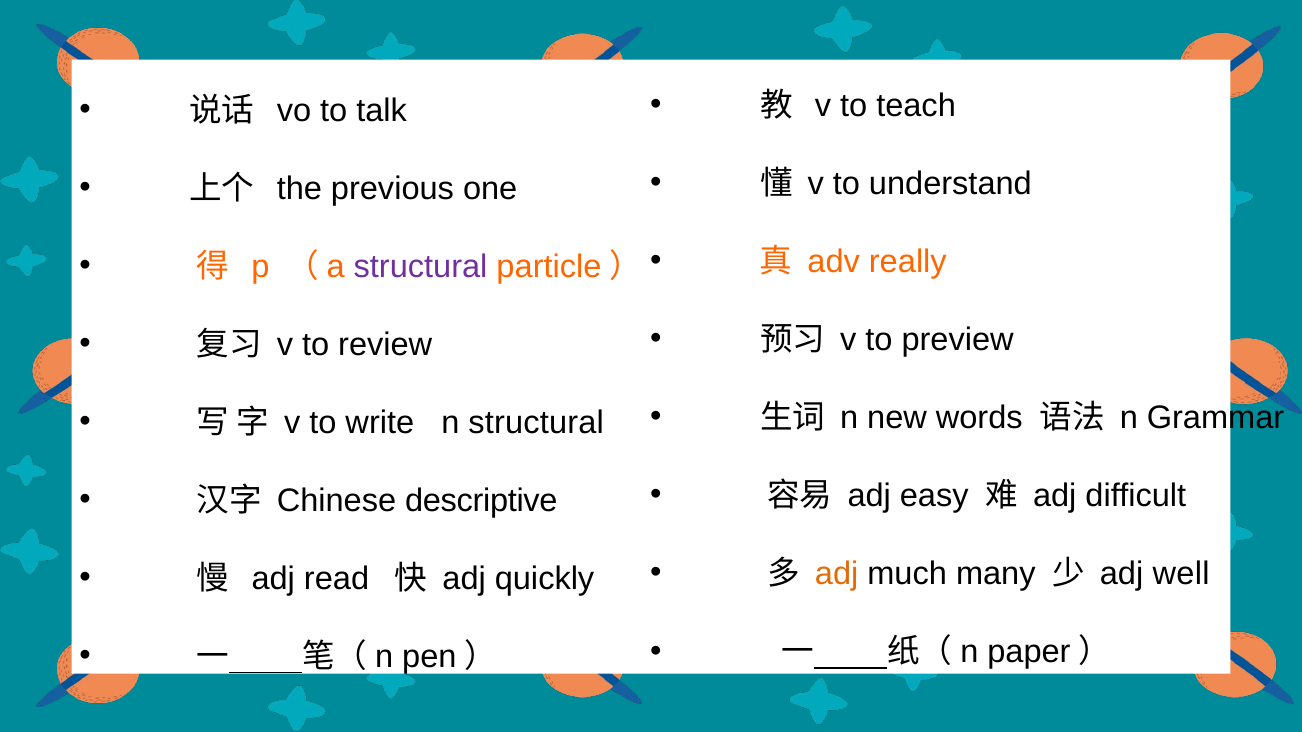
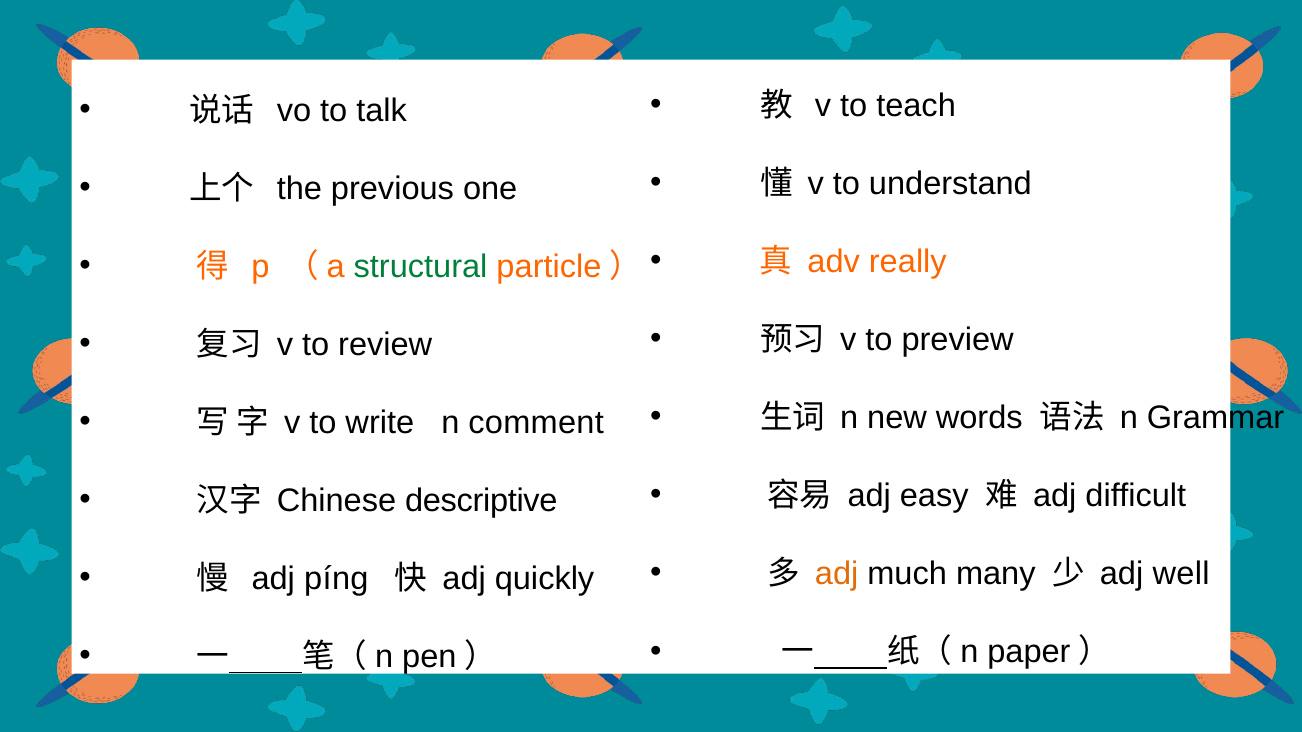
structural colour: purple -> green (421, 267)
n structural: structural -> comment (536, 423)
read: read -> píng (336, 579)
